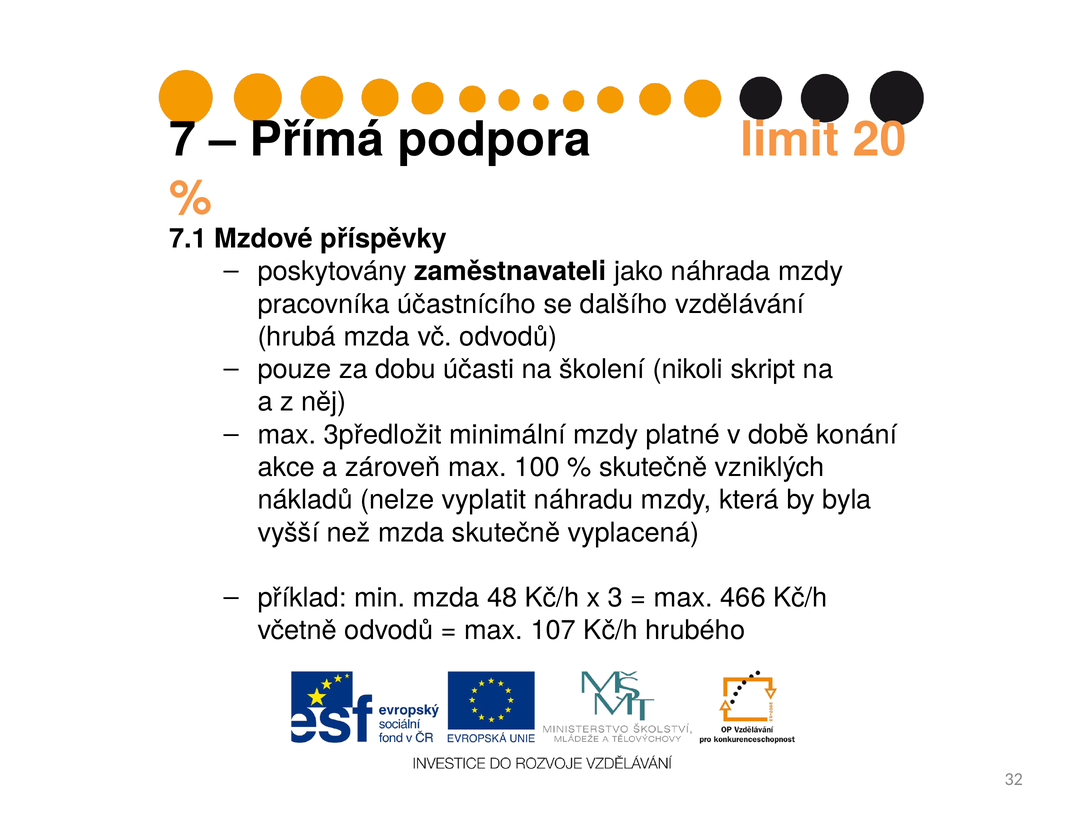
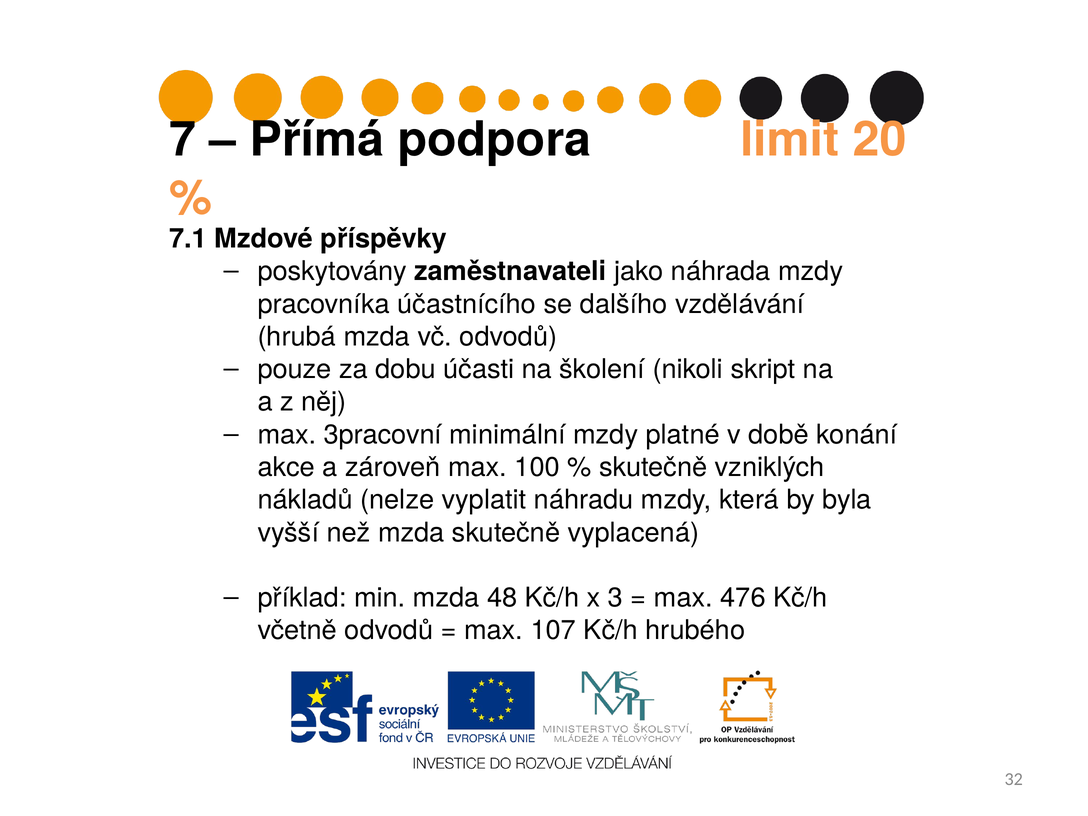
3předložit: 3předložit -> 3pracovní (383, 435)
466: 466 -> 476 (743, 598)
